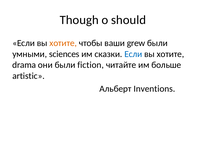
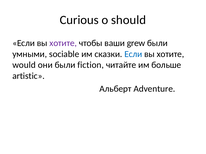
Though: Though -> Curious (79, 20)
хотите colour: orange -> purple (63, 43)
sciences: sciences -> sociable (64, 54)
drama: drama -> would (24, 65)
Inventions: Inventions -> Adventure (154, 89)
